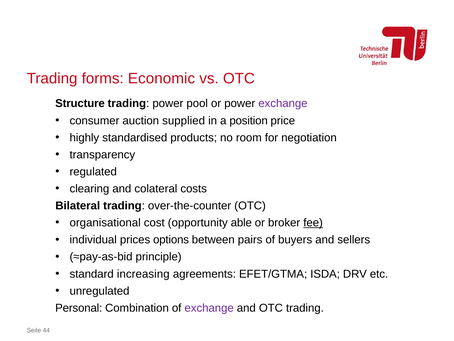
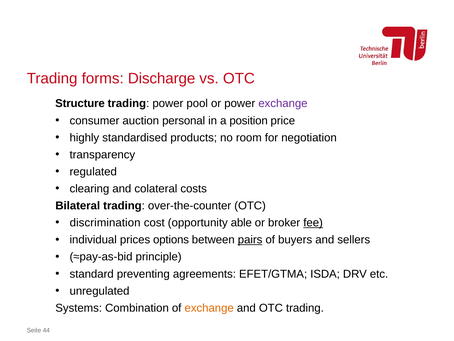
Economic: Economic -> Discharge (162, 78)
supplied: supplied -> personal (184, 120)
organisational: organisational -> discrimination (105, 223)
pairs underline: none -> present (250, 240)
increasing: increasing -> preventing (143, 274)
Personal: Personal -> Systems (79, 308)
exchange colour: purple -> orange (209, 308)
